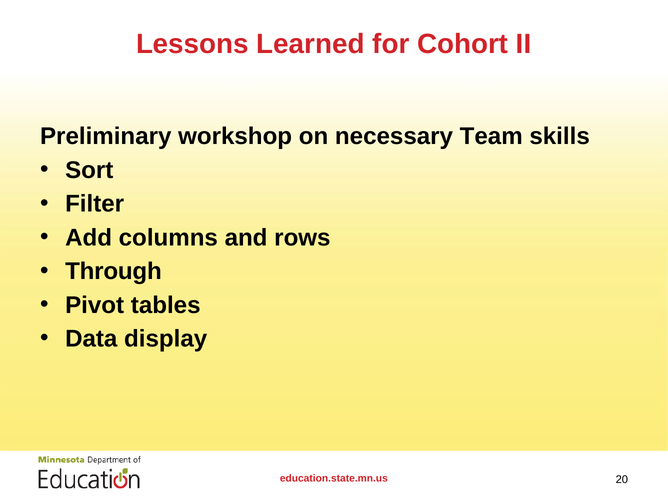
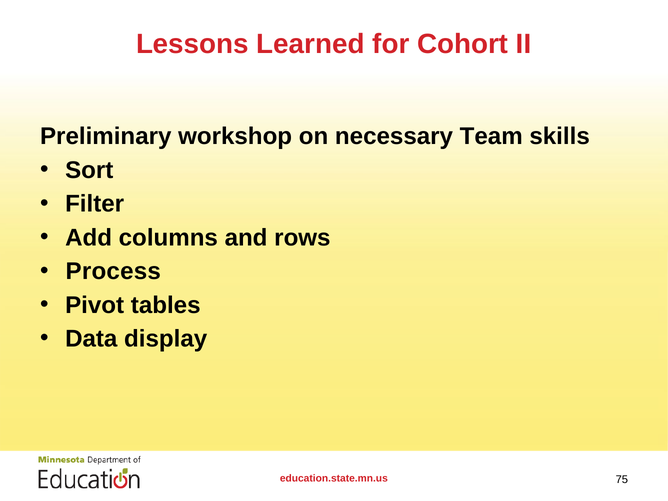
Through: Through -> Process (113, 271)
20: 20 -> 75 (622, 479)
